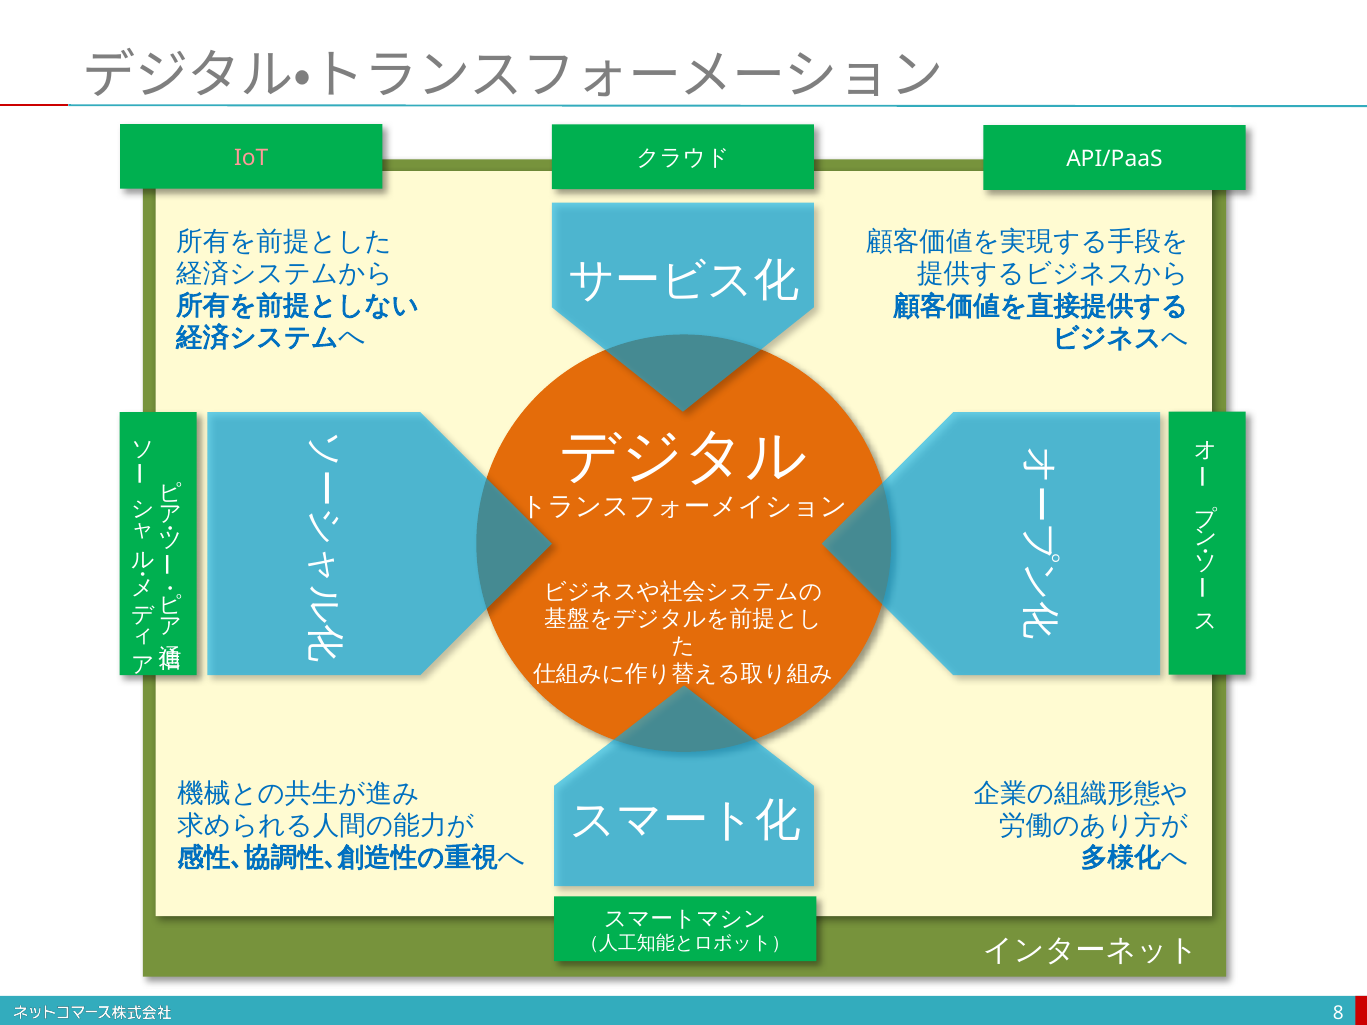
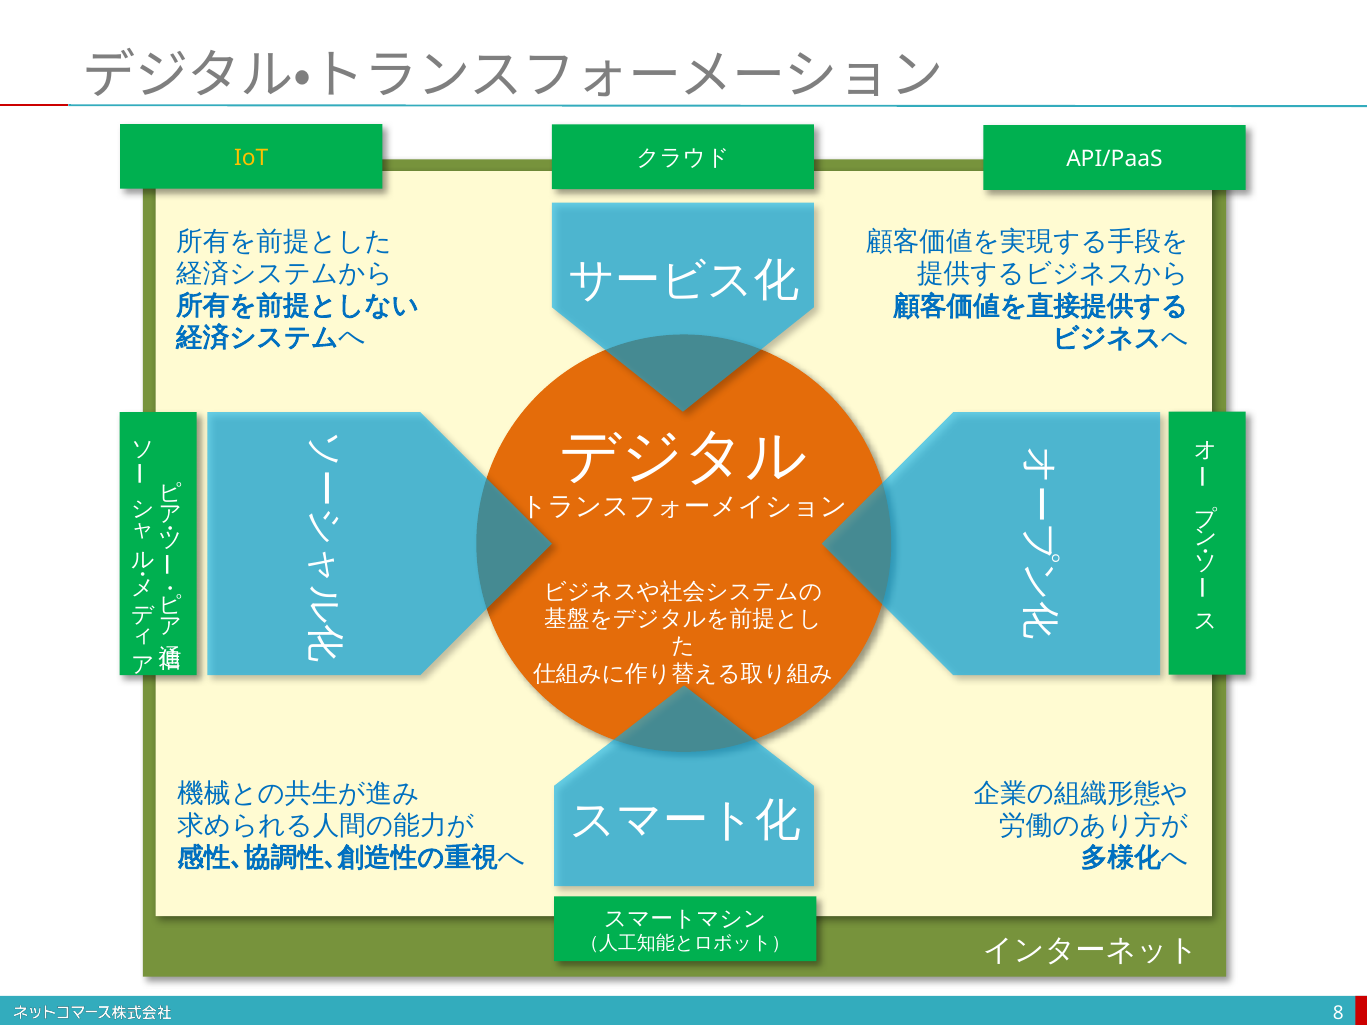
IoT colour: pink -> yellow (251, 158)
